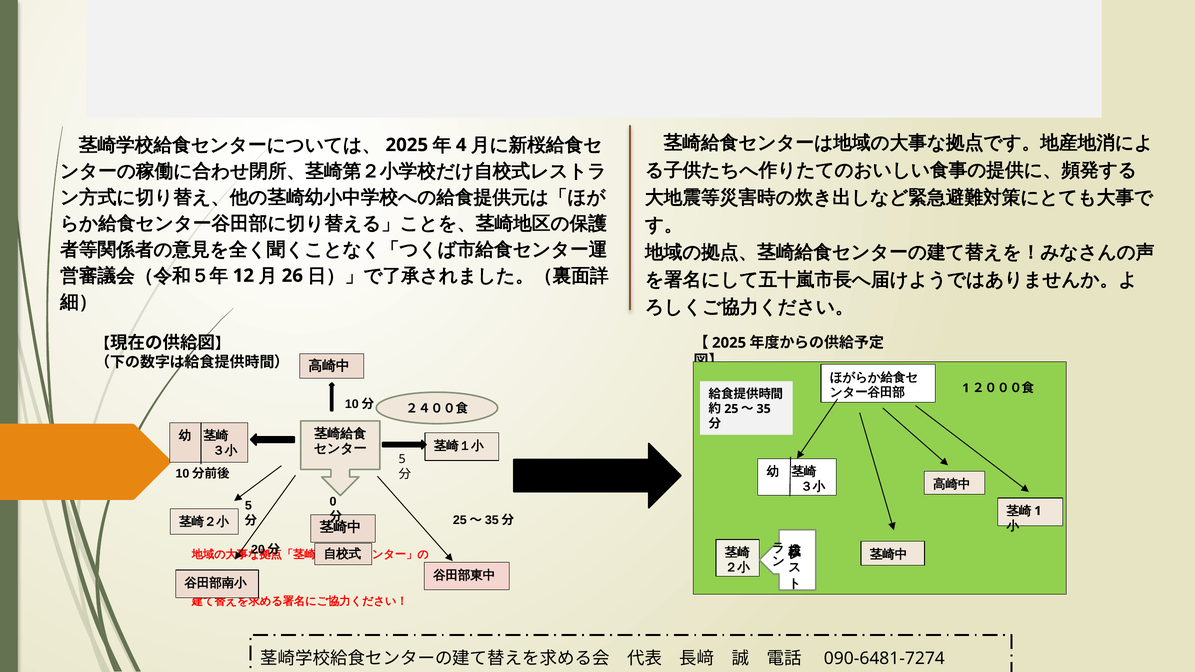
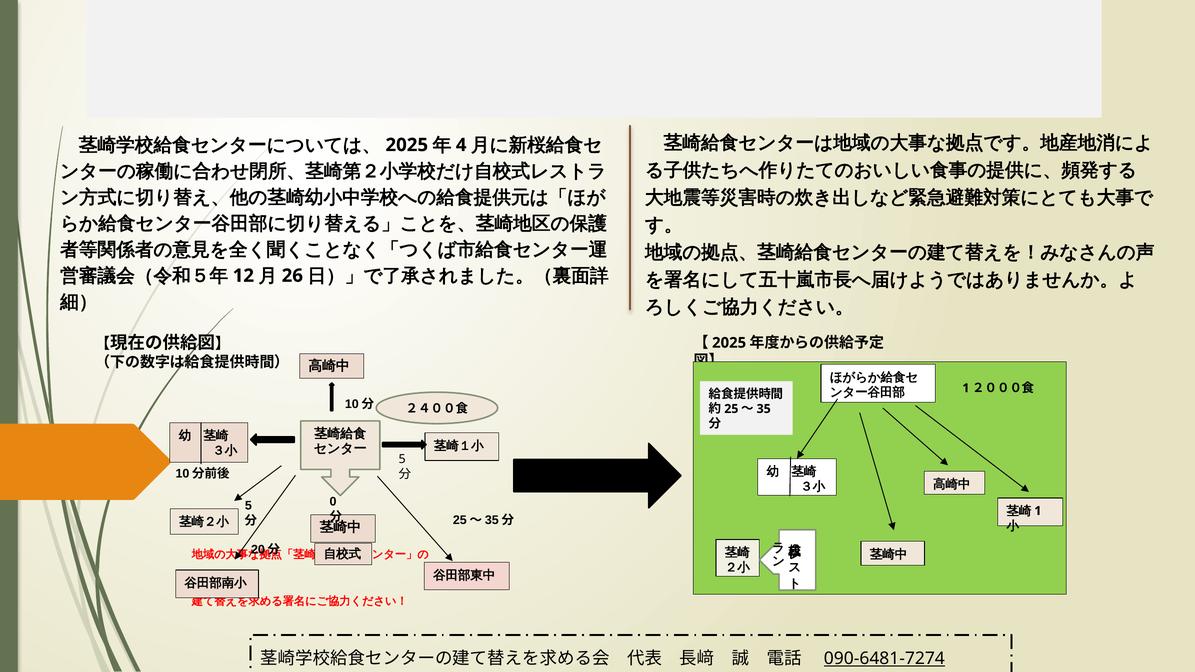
090-6481-7274 underline: none -> present (884, 659)
